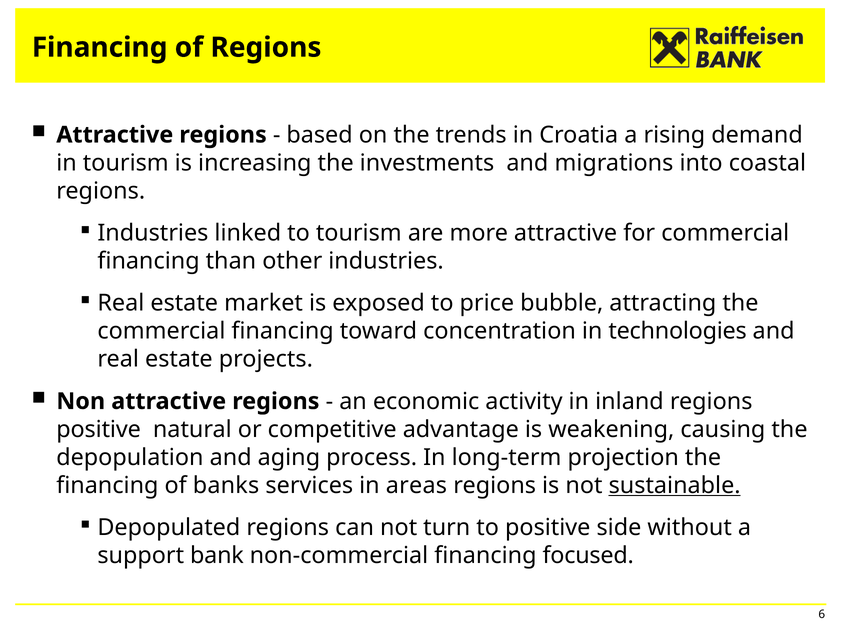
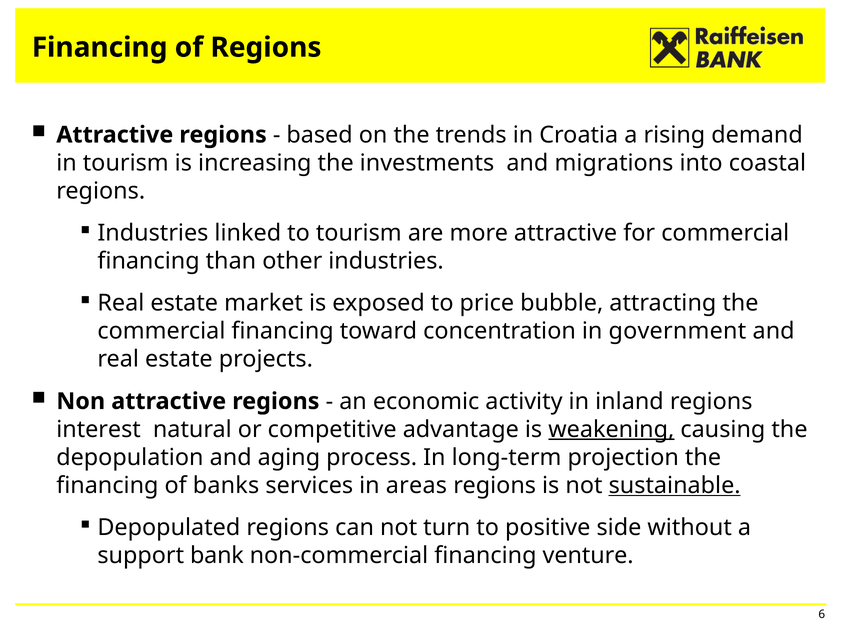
technologies: technologies -> government (677, 331)
positive: positive -> interest (99, 429)
weakening underline: none -> present (611, 429)
focused: focused -> venture (588, 555)
